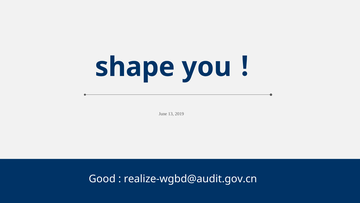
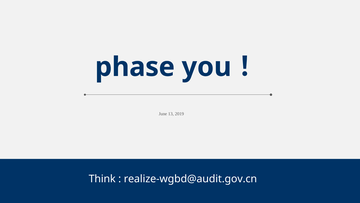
shape: shape -> phase (135, 67)
Good: Good -> Think (102, 179)
